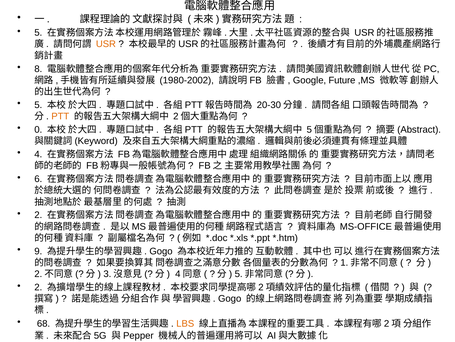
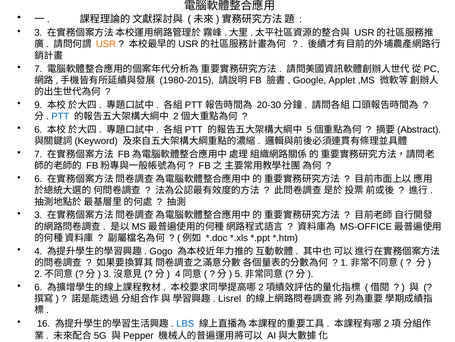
5: 5 -> 3 (38, 33)
8: 8 -> 7 (38, 69)
1980-2002: 1980-2002 -> 1980-2015 (187, 80)
Future: Future -> Applet (342, 80)
5: 5 -> 9 (38, 105)
PTT colour: orange -> blue (60, 116)
0: 0 -> 6 (38, 129)
4: 4 -> 7 (38, 154)
2: 2 -> 3 (38, 215)
9: 9 -> 4 (38, 251)
2: 2 -> 6 (38, 287)
Gogo: Gogo -> Lisrel (230, 298)
68: 68 -> 16 (44, 323)
LBS colour: orange -> blue (185, 323)
